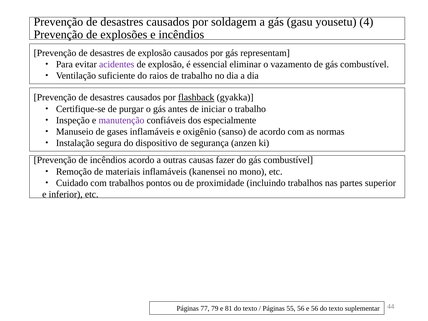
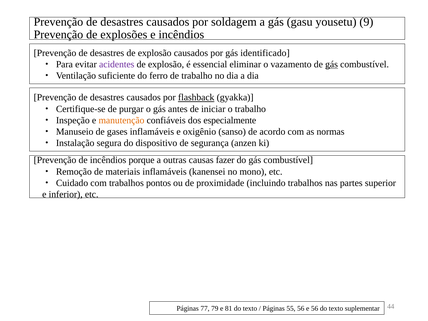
4: 4 -> 9 (366, 22)
representam: representam -> identificado (265, 53)
gás underline: none -> present (332, 64)
raios: raios -> ferro (159, 76)
manutenção colour: purple -> orange (121, 120)
incêndios acordo: acordo -> porque (142, 160)
